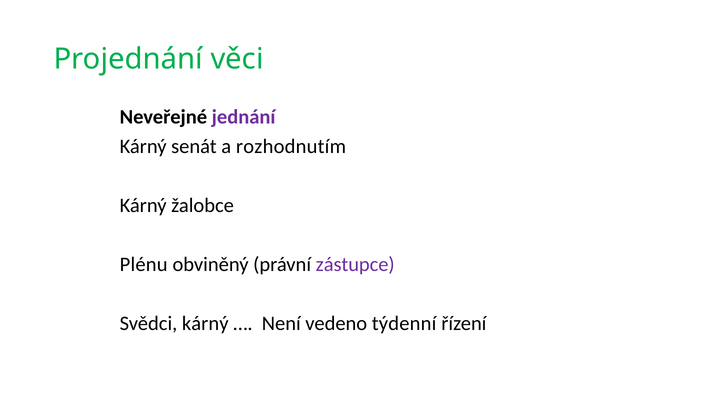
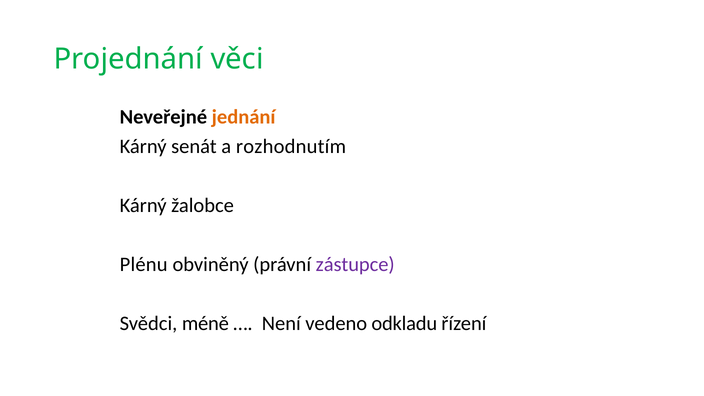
jednání colour: purple -> orange (244, 117)
Svědci kárný: kárný -> méně (205, 324)
týdenní: týdenní -> odkladu (404, 324)
